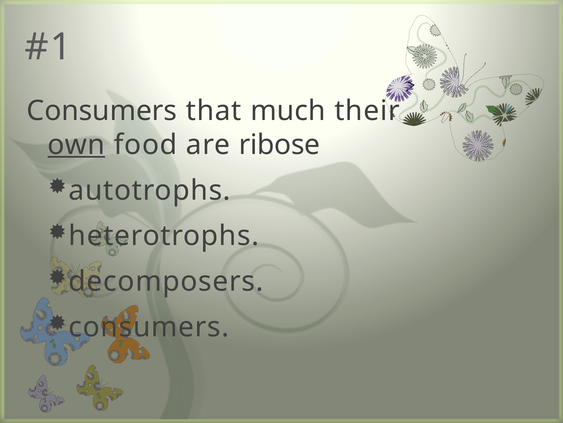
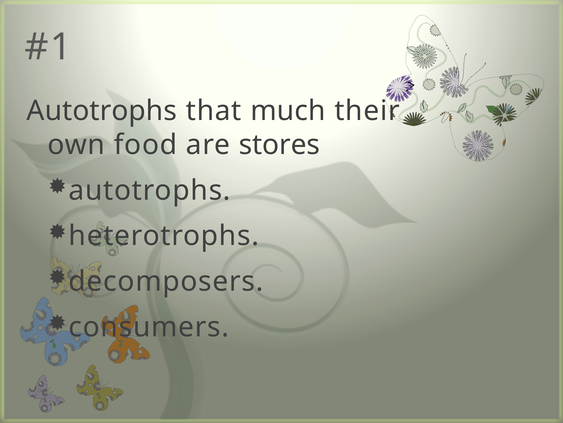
Consumers: Consumers -> Autotrophs (102, 111)
own underline: present -> none (76, 145)
ribose: ribose -> stores (279, 145)
